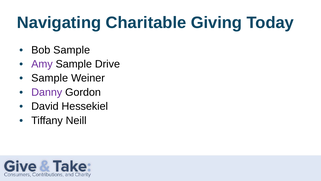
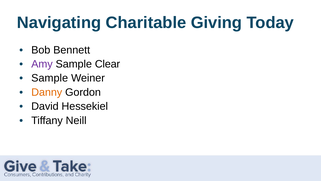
Bob Sample: Sample -> Bennett (72, 50)
Drive: Drive -> Clear (108, 64)
Danny colour: purple -> orange (47, 92)
